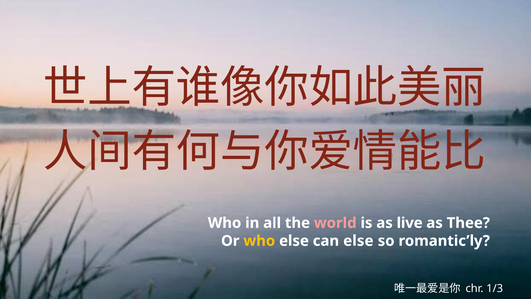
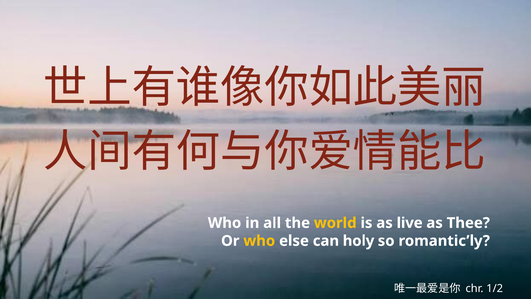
world colour: pink -> yellow (335, 223)
can else: else -> holy (358, 241)
1/3: 1/3 -> 1/2 (495, 288)
